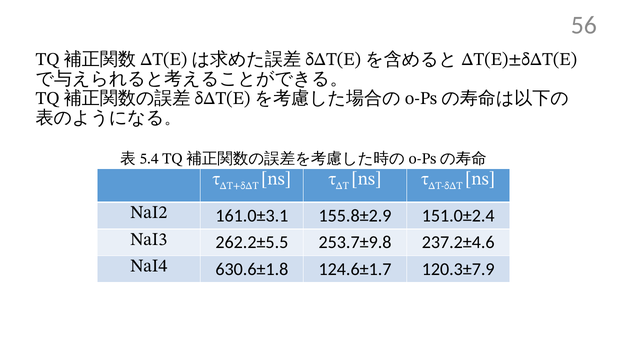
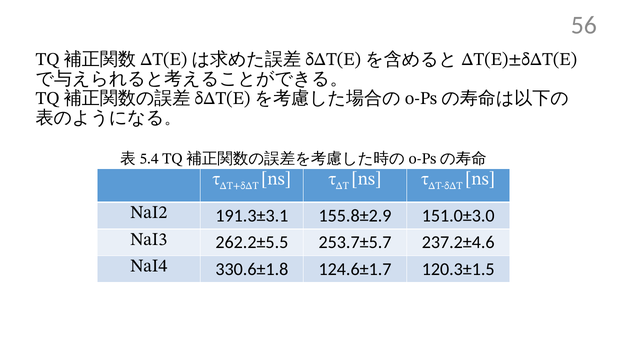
161.0±3.1: 161.0±3.1 -> 191.3±3.1 (252, 216)
151.0±2.4: 151.0±2.4 -> 151.0±3.0 (458, 216)
253.7±9.8: 253.7±9.8 -> 253.7±5.7 (355, 243)
630.6±1.8: 630.6±1.8 -> 330.6±1.8 (252, 269)
120.3±7.9: 120.3±7.9 -> 120.3±1.5 (458, 269)
